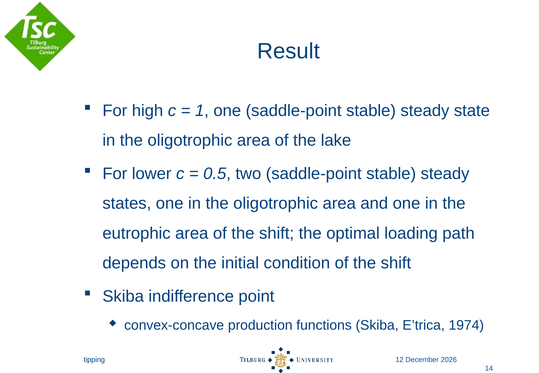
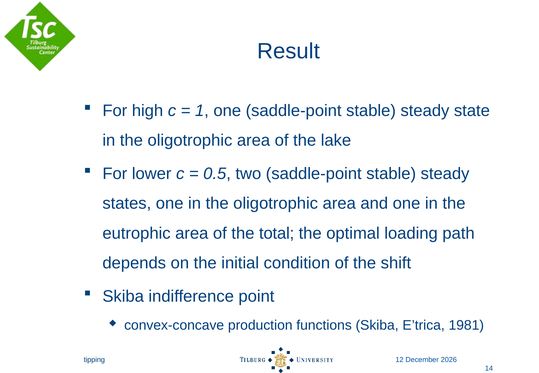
area of the shift: shift -> total (277, 233)
1974: 1974 -> 1981 (466, 325)
